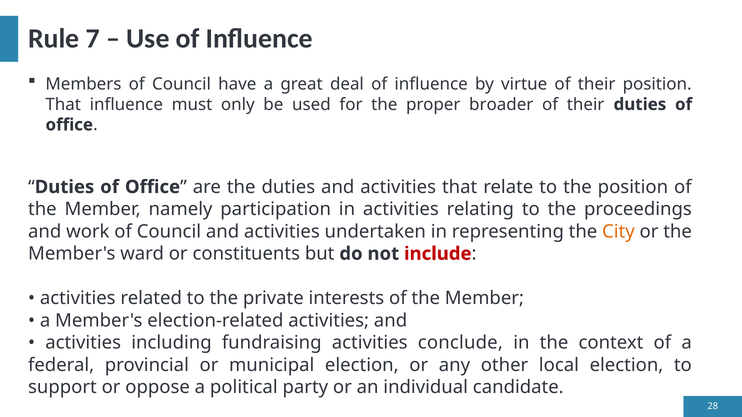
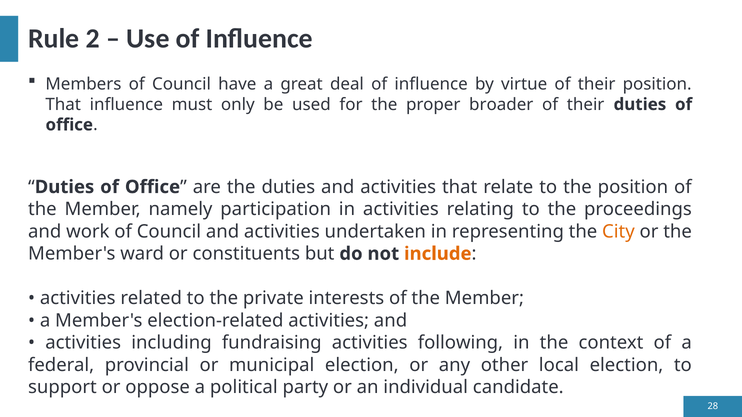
7: 7 -> 2 (93, 39)
include colour: red -> orange (438, 254)
conclude: conclude -> following (460, 343)
